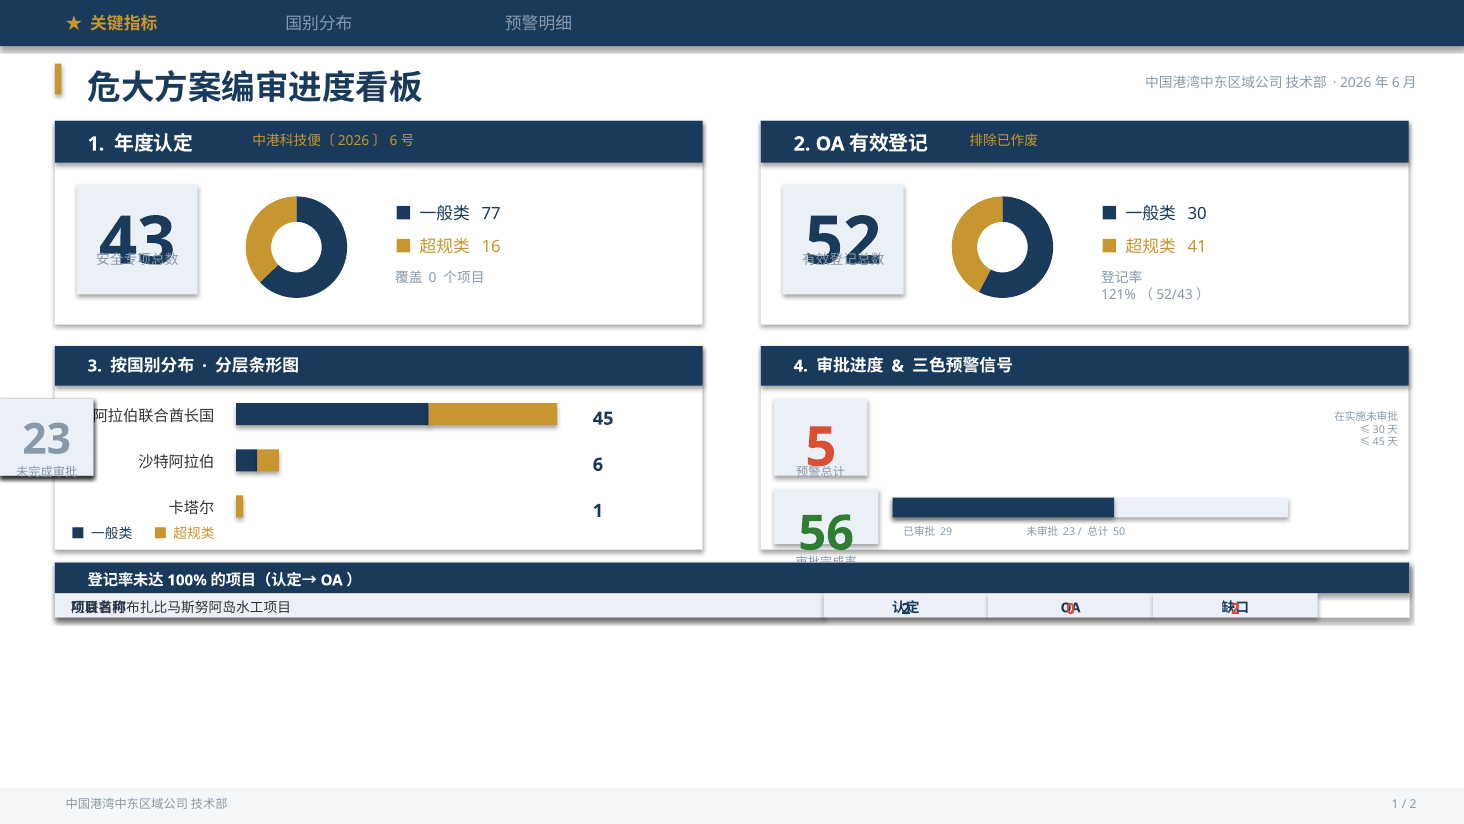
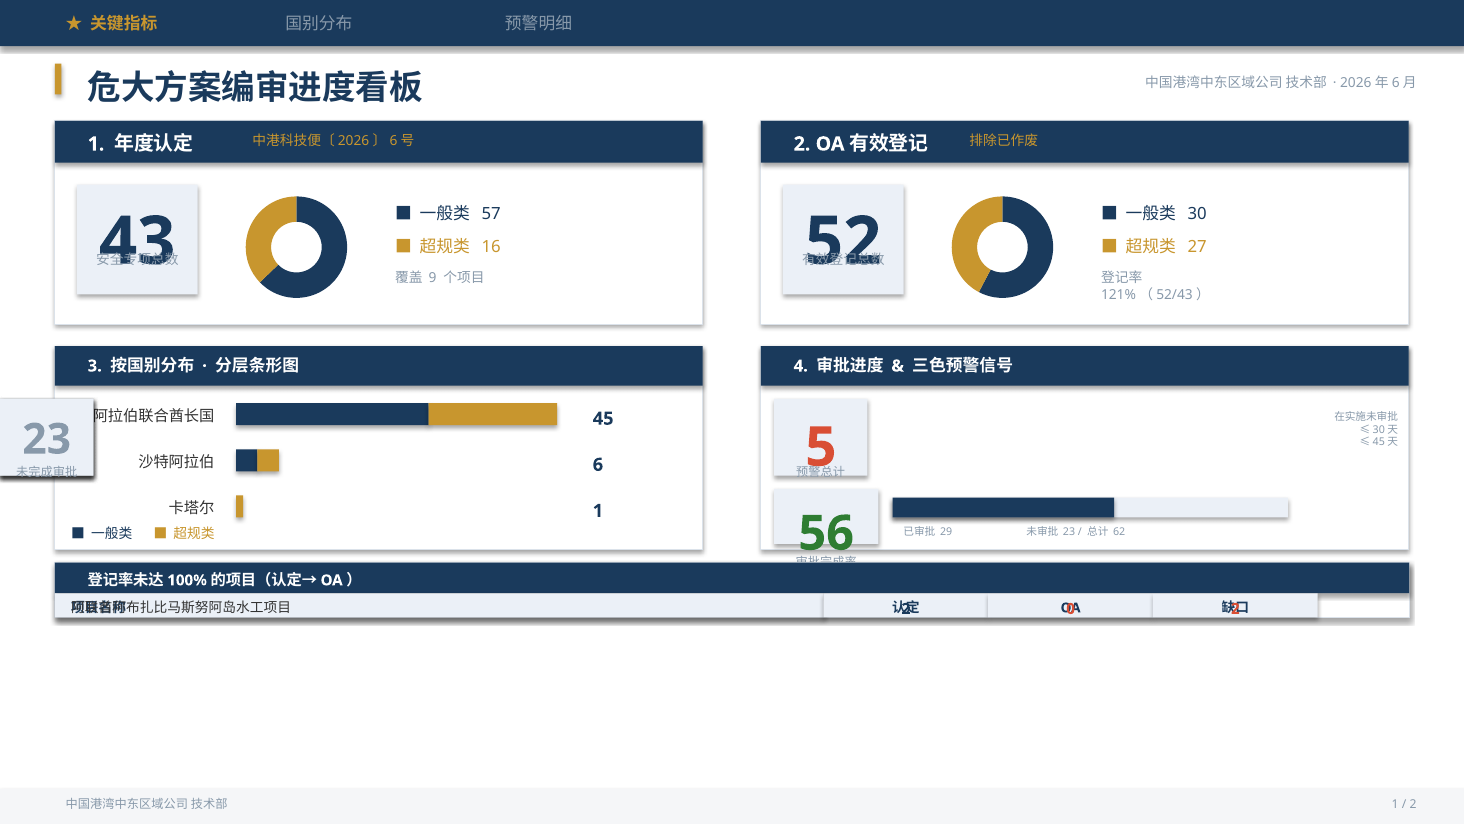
77: 77 -> 57 (491, 214)
41: 41 -> 27 (1197, 247)
0: 0 -> 9 (433, 278)
50: 50 -> 62 (1119, 532)
